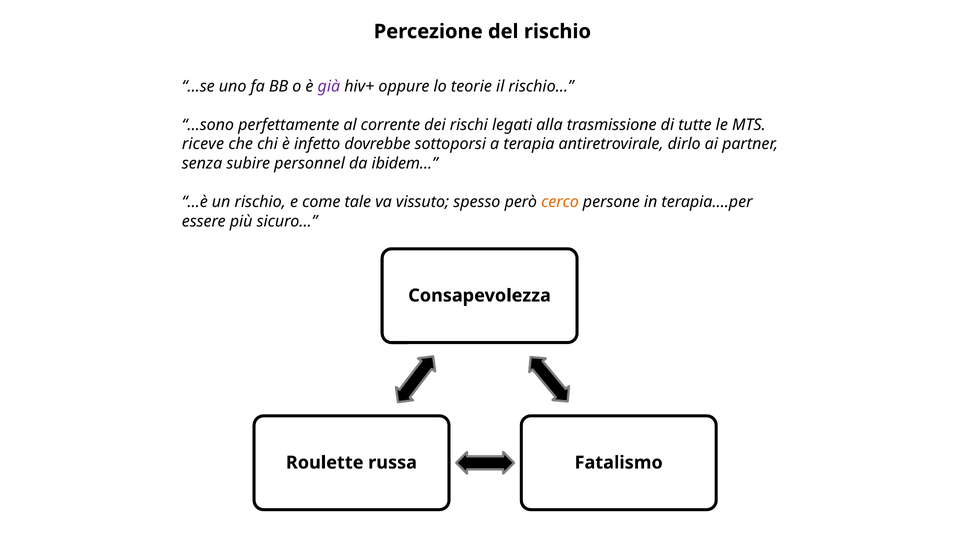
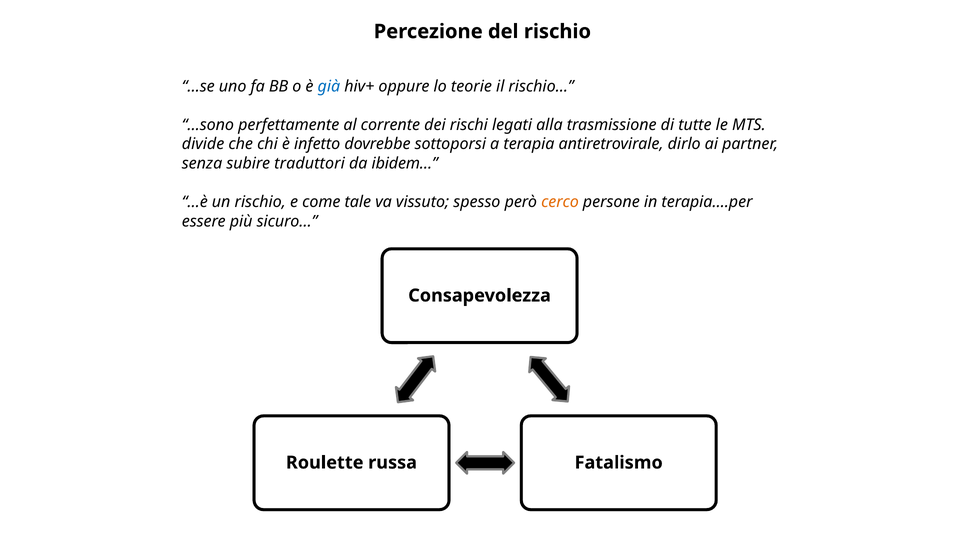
già colour: purple -> blue (329, 86)
riceve: riceve -> divide (203, 144)
personnel: personnel -> traduttori (310, 163)
